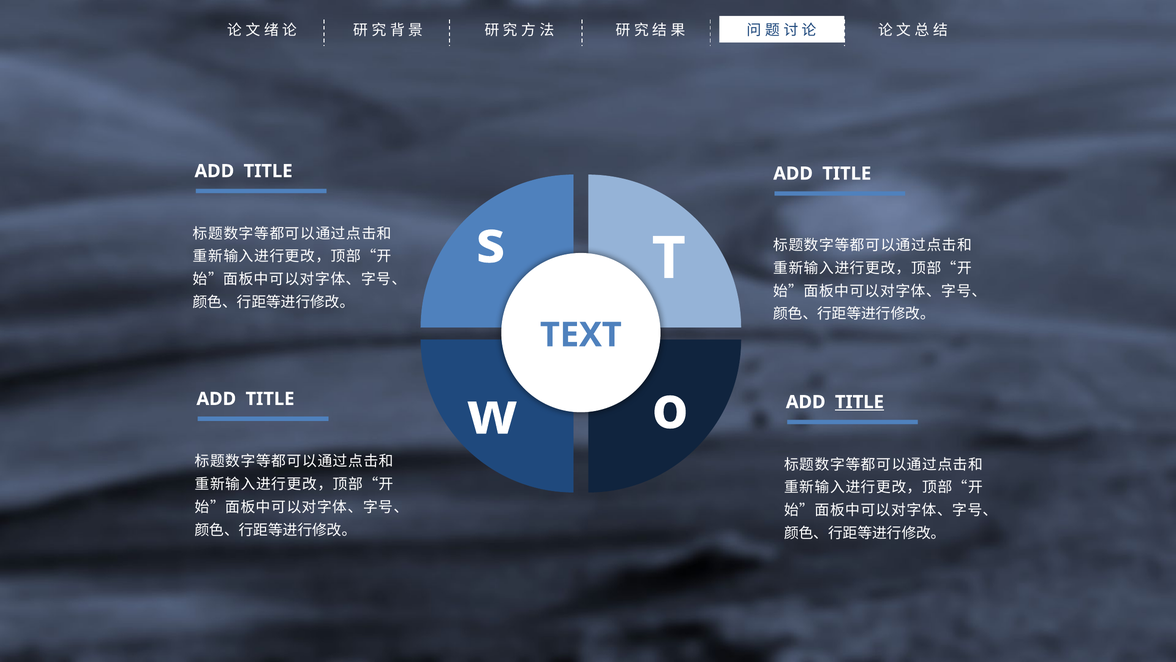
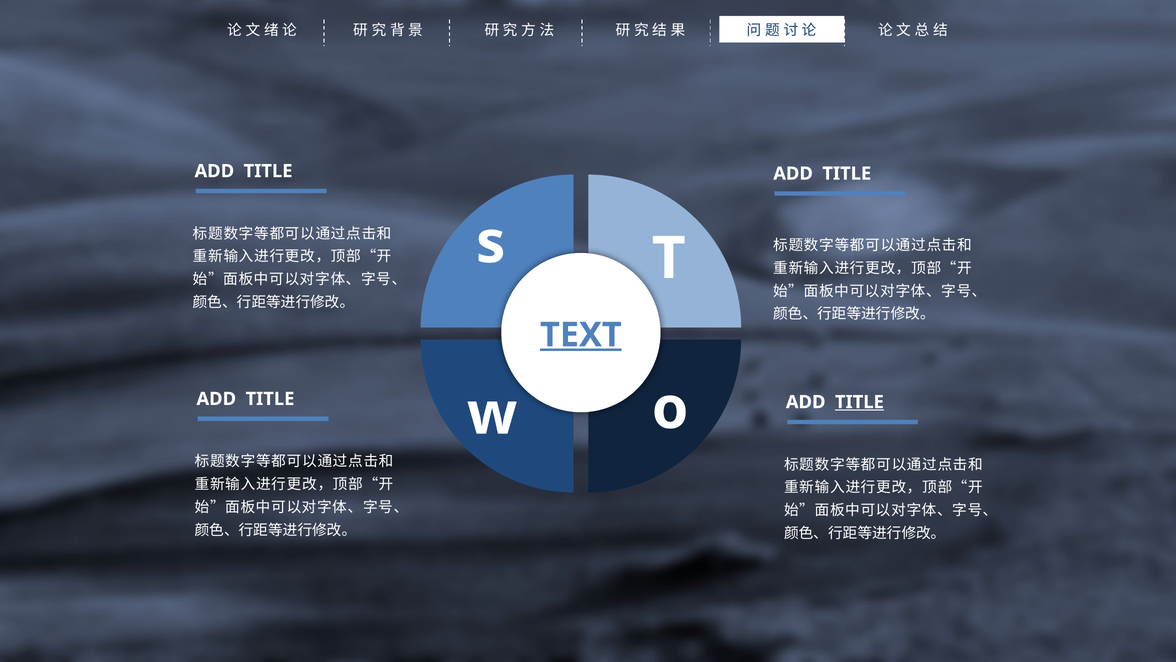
TEXT underline: none -> present (581, 335)
